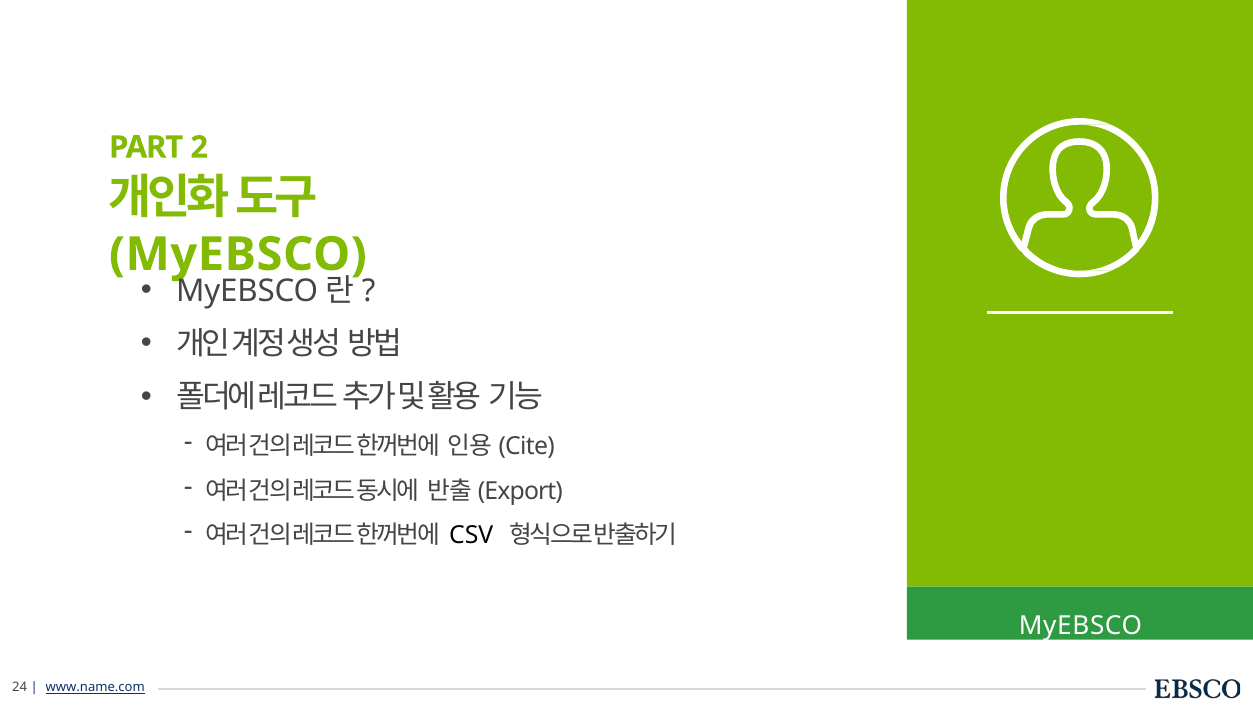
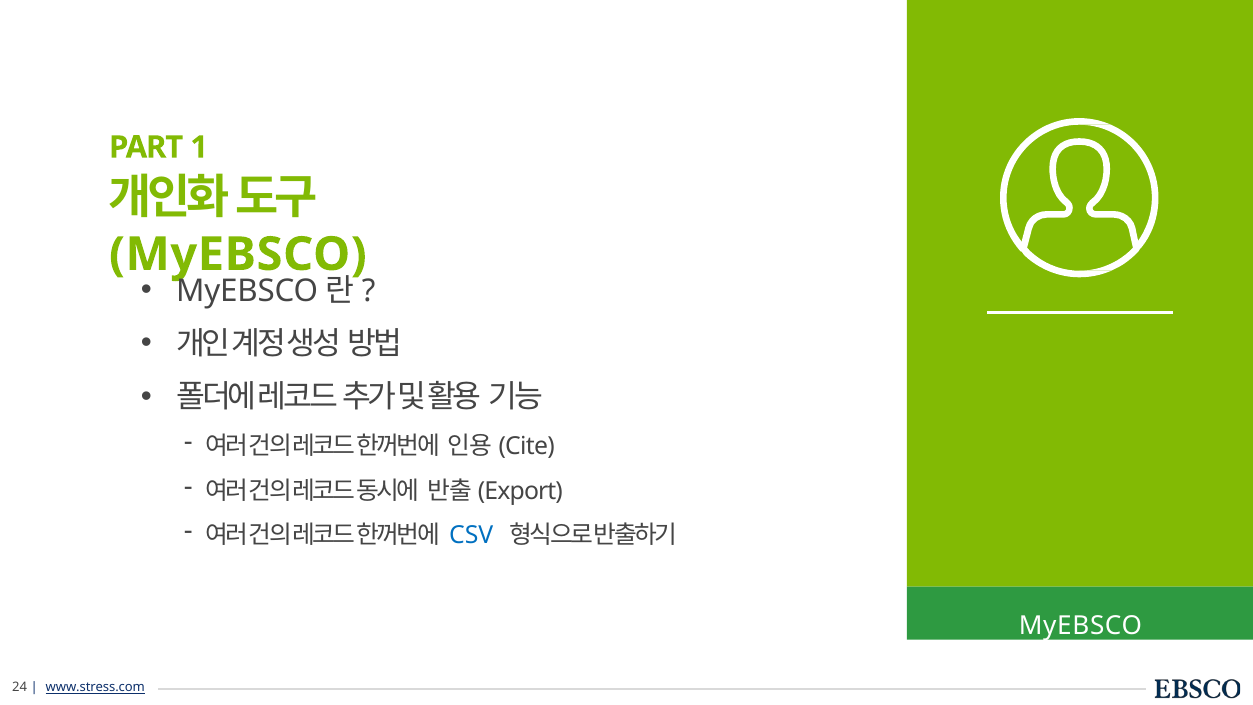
2: 2 -> 1 (199, 147)
CSV colour: black -> blue (471, 535)
www.name.com: www.name.com -> www.stress.com (95, 687)
